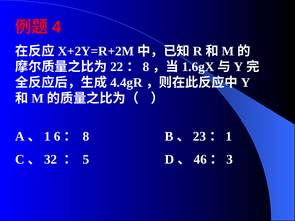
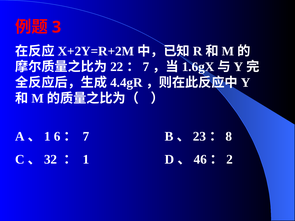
4: 4 -> 3 (57, 27)
8: 8 -> 7 (146, 67)
8: 8 -> 7 (86, 136)
1: 1 -> 8 (229, 136)
5: 5 -> 1 (86, 160)
3: 3 -> 2 (230, 160)
